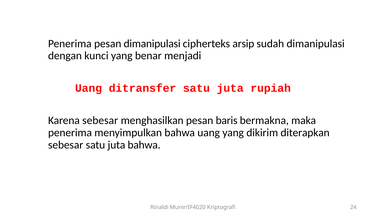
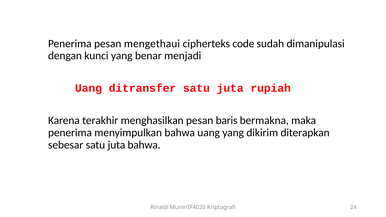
pesan dimanipulasi: dimanipulasi -> mengethaui (152, 44)
arsip: arsip -> code (243, 44)
Karena sebesar: sebesar -> terakhir (100, 121)
